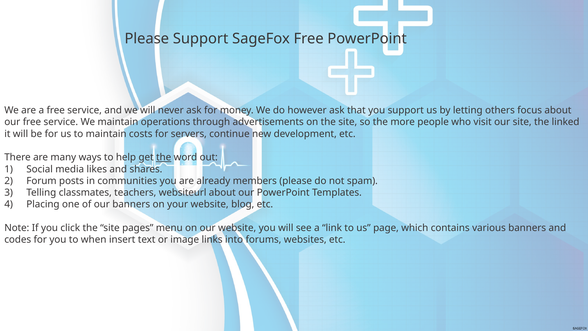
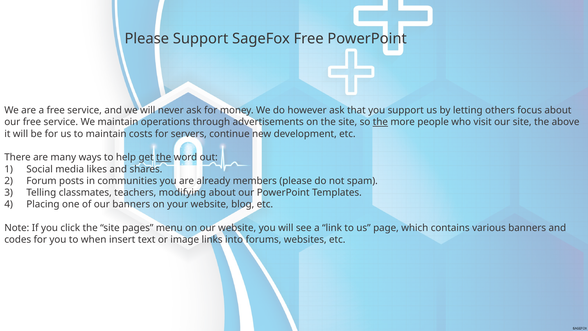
the underline: none -> present (380, 122)
linked: linked -> above (566, 122)
websiteurl: websiteurl -> modifying (182, 192)
